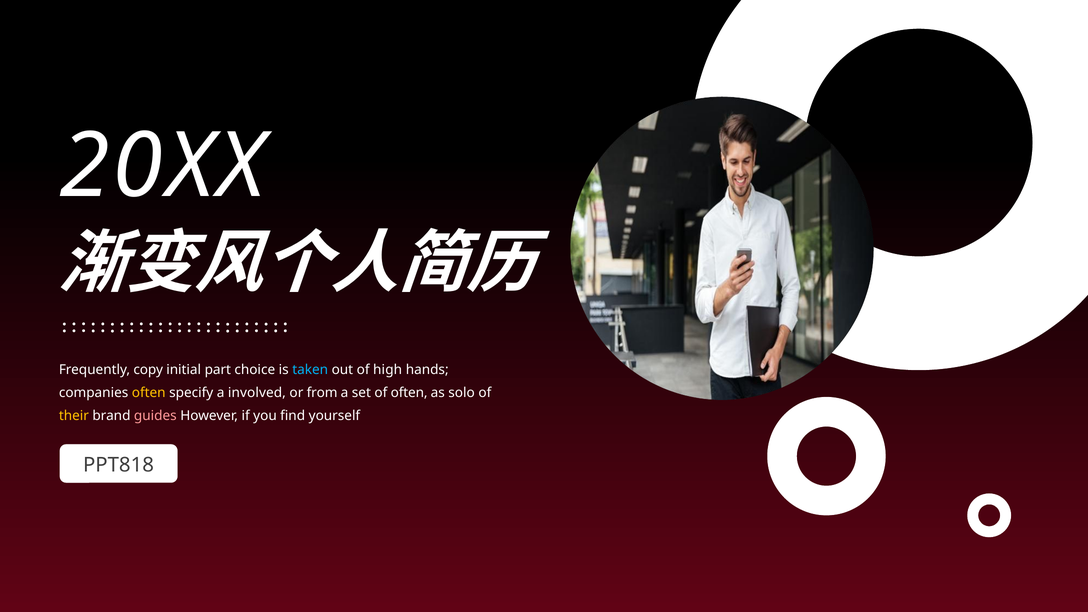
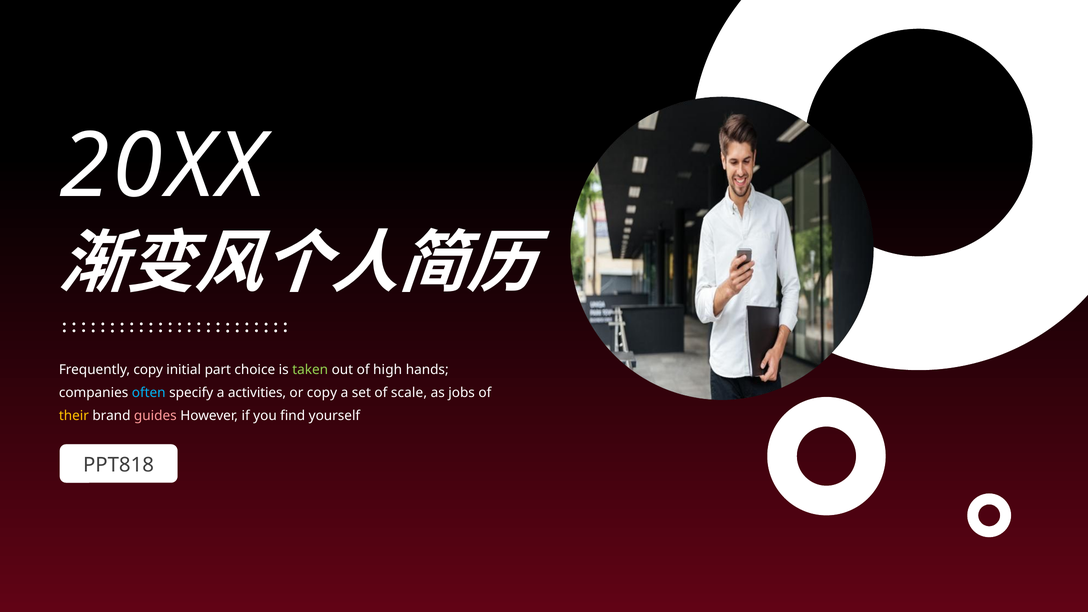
taken colour: light blue -> light green (310, 370)
often colour: yellow -> light blue (149, 393)
involved: involved -> activities (257, 393)
or from: from -> copy (322, 393)
of often: often -> scale (409, 393)
solo: solo -> jobs (462, 393)
